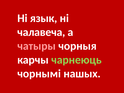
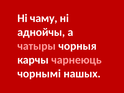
язык: язык -> чаму (44, 18)
чалавеча: чалавеча -> аднойчы (41, 32)
чарнеюць colour: light green -> pink (76, 60)
